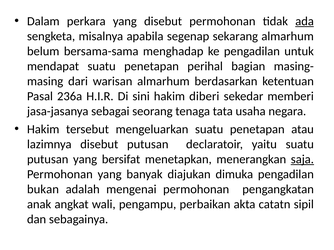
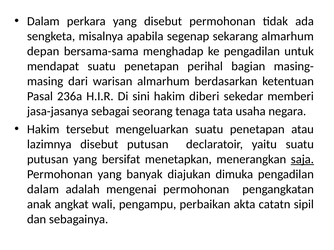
ada underline: present -> none (305, 21)
belum: belum -> depan (43, 51)
bukan: bukan -> dalam (43, 190)
